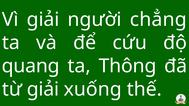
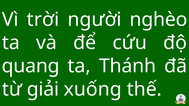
Vì giải: giải -> trời (43, 20)
chẳng: chẳng -> nghèo (158, 20)
Thông: Thông -> Thánh (128, 66)
